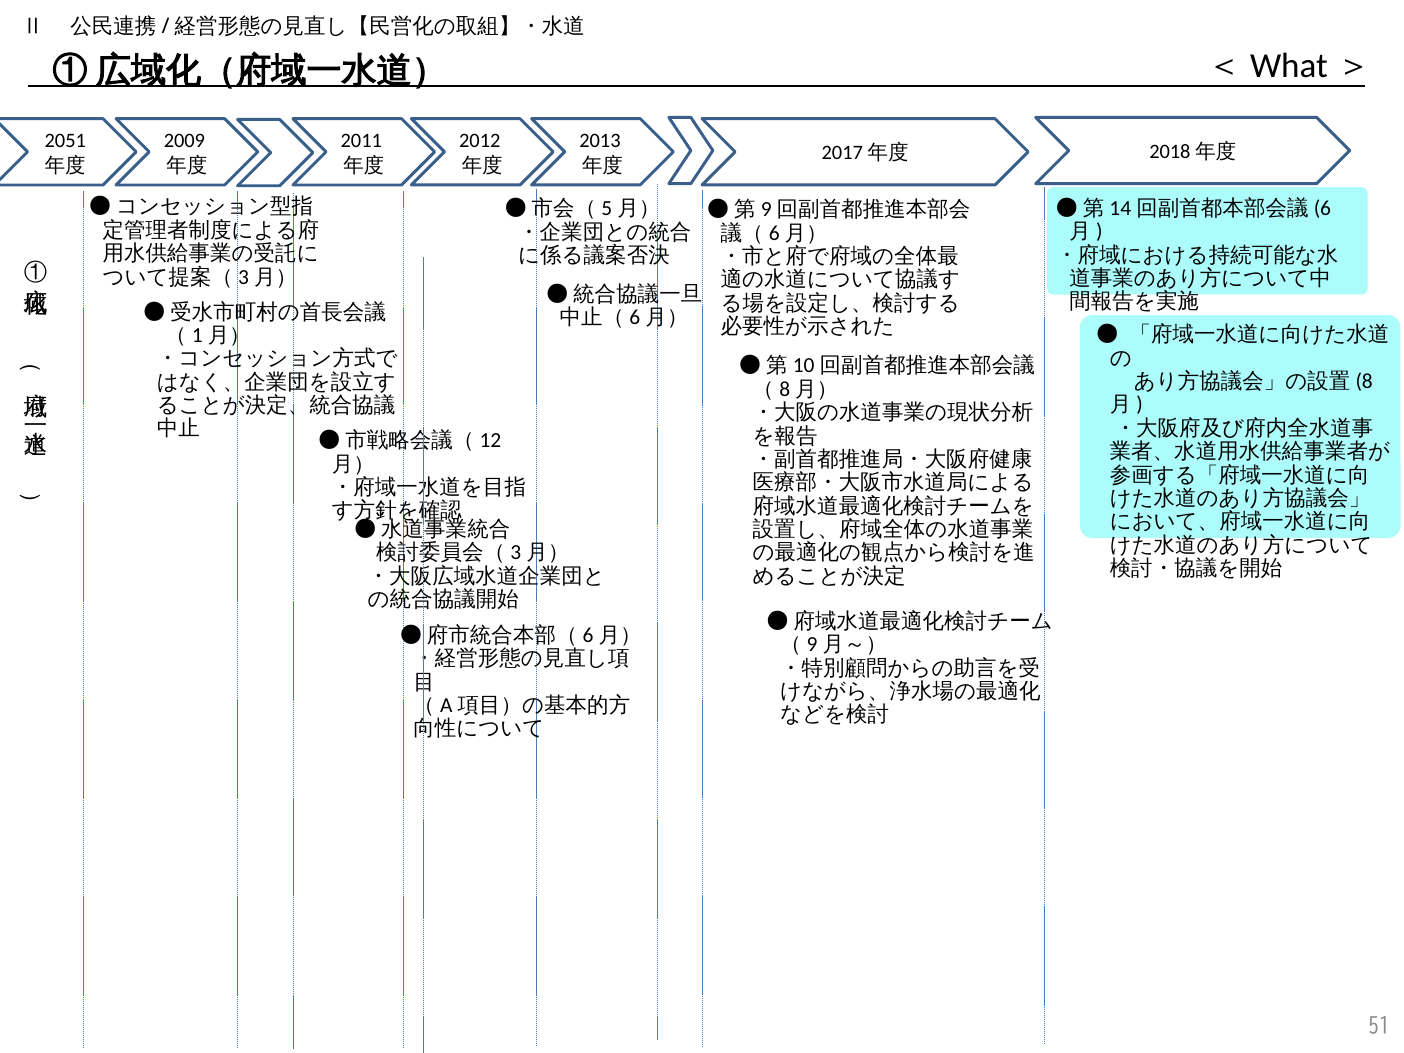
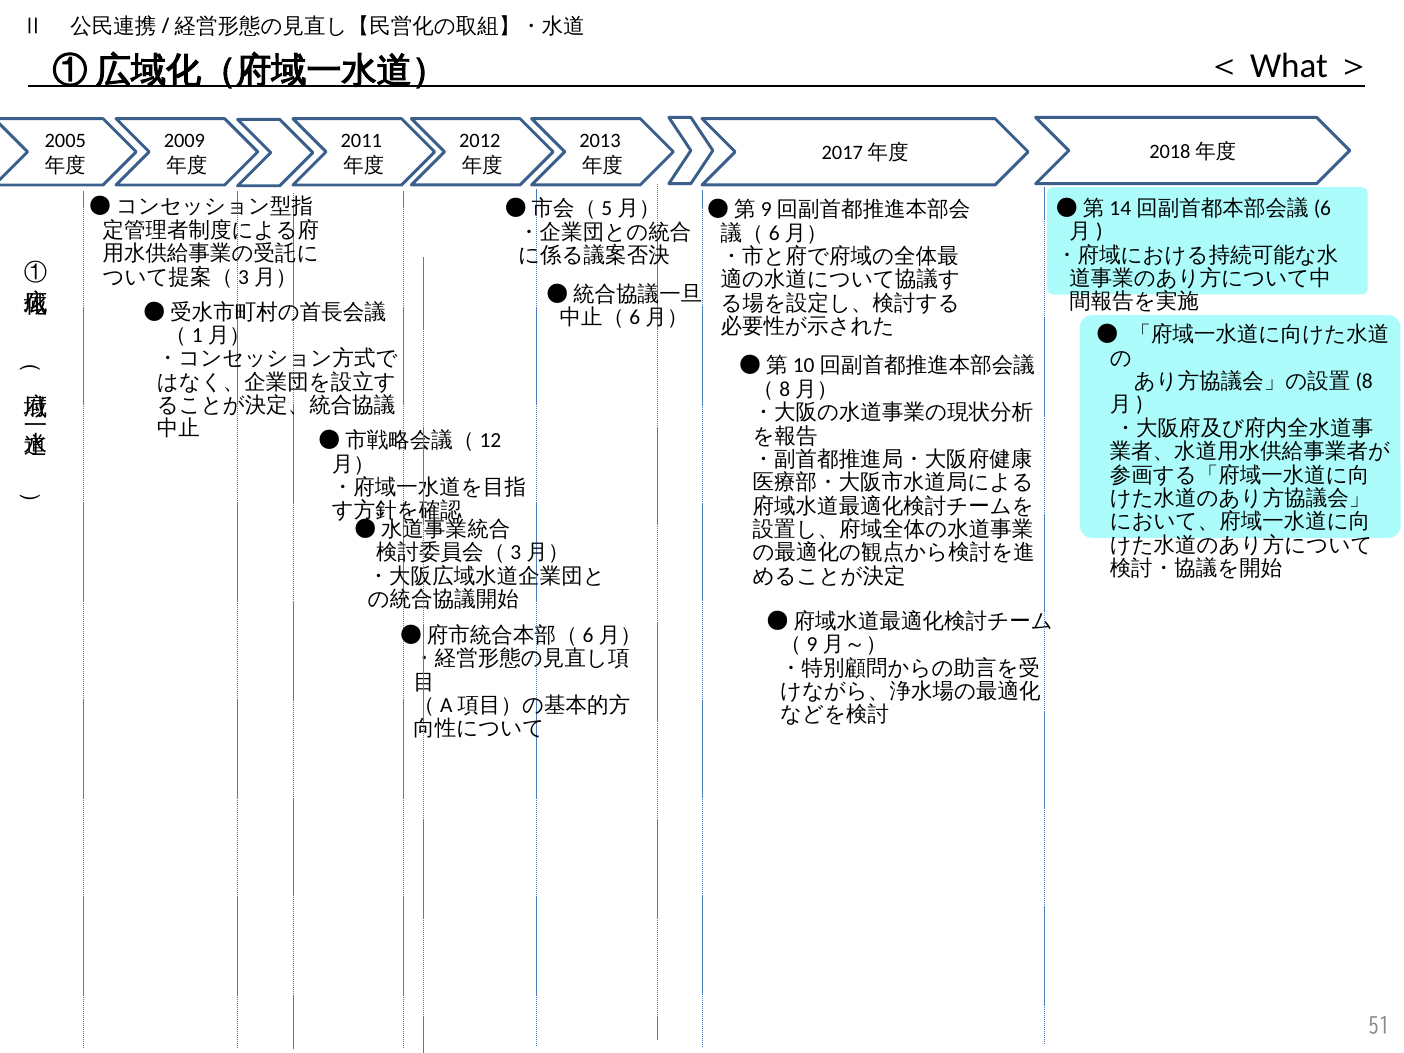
2051: 2051 -> 2005 (65, 141)
